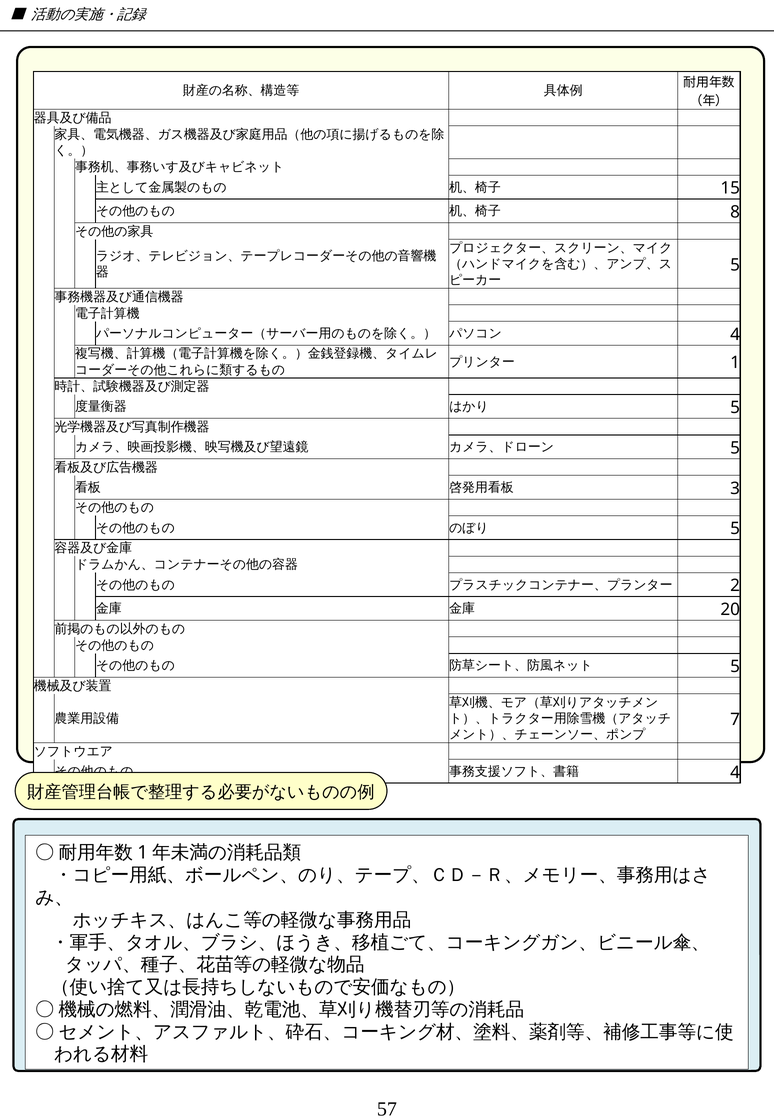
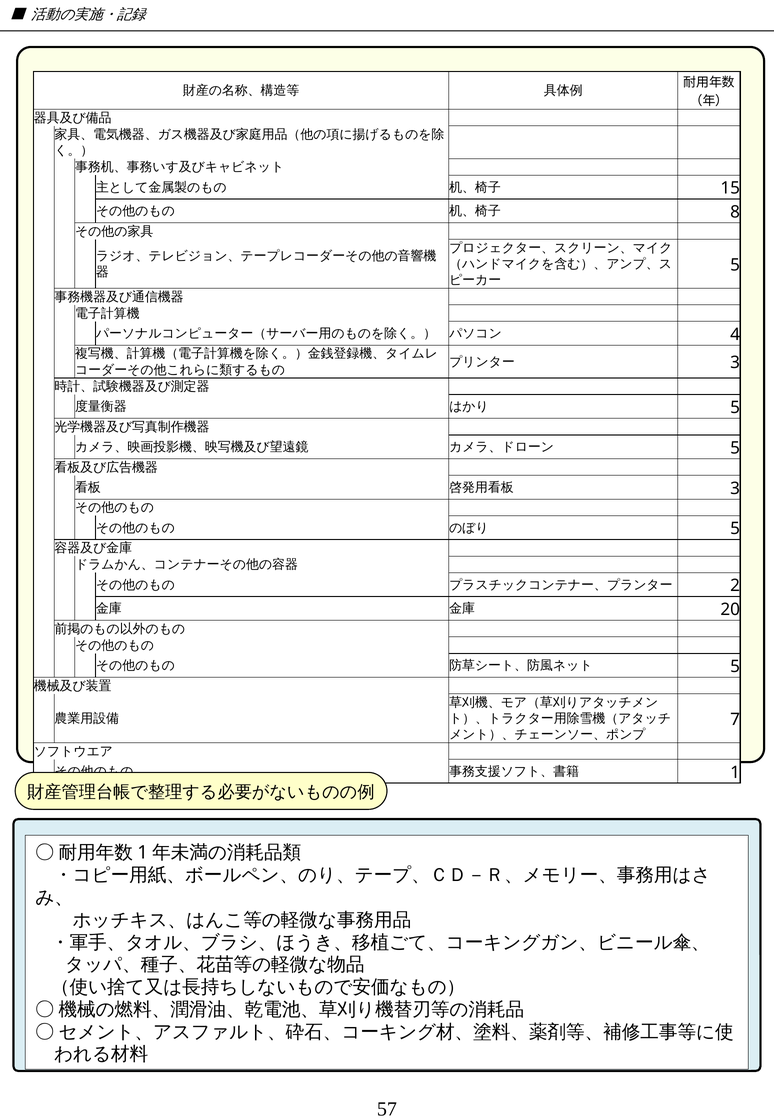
1: 1 -> 3 (735, 363)
4: 4 -> 1 (735, 772)
